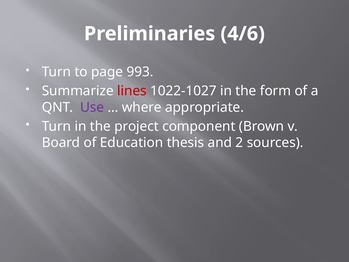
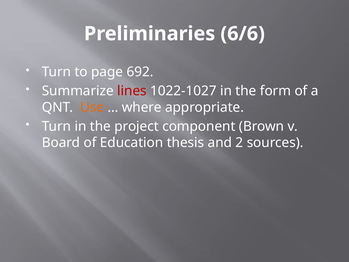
4/6: 4/6 -> 6/6 (243, 34)
993: 993 -> 692 (140, 72)
Use colour: purple -> orange (92, 107)
